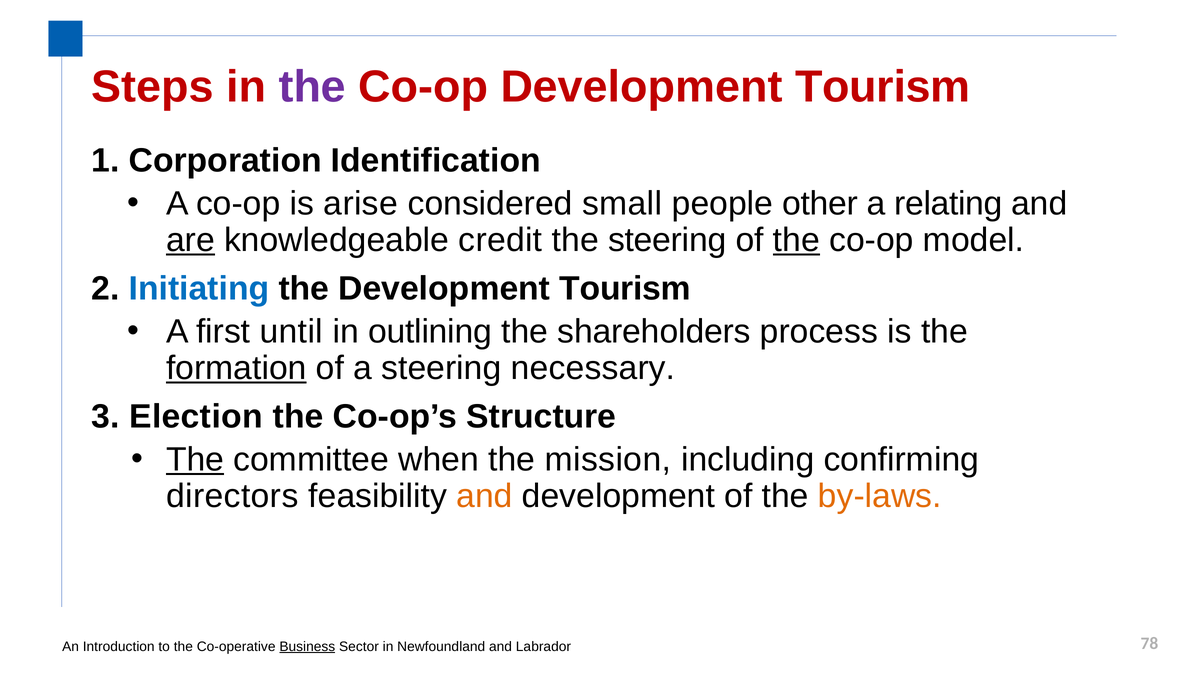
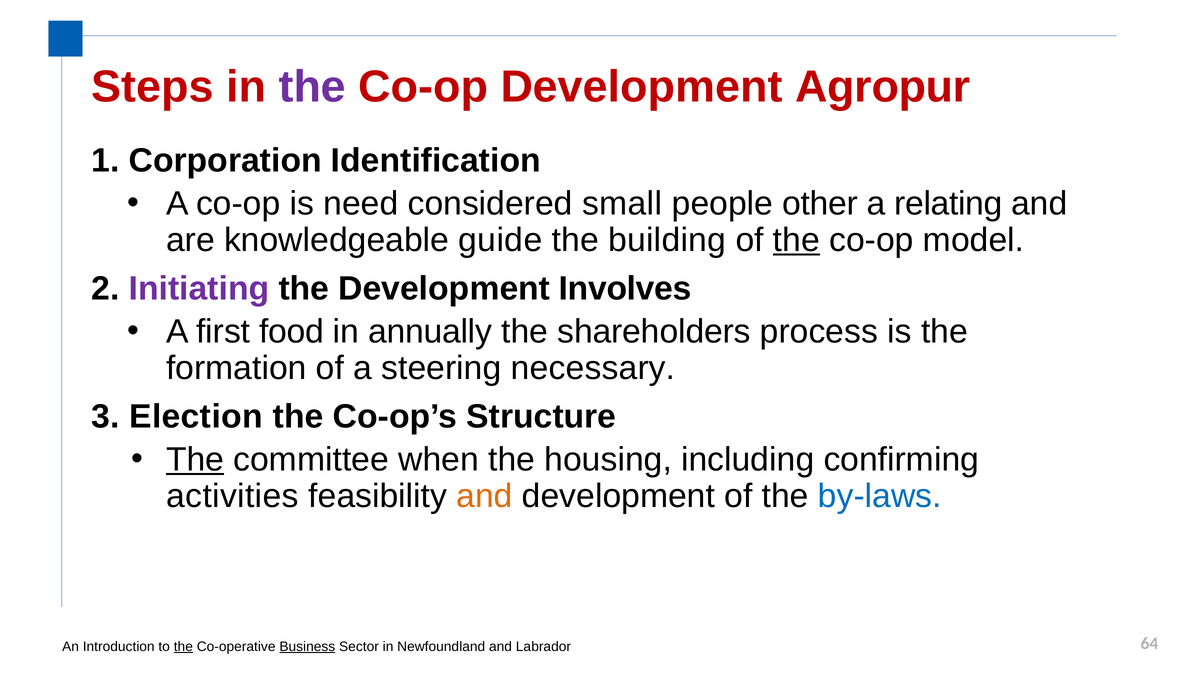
Co-op Development Tourism: Tourism -> Agropur (883, 87)
arise: arise -> need (361, 204)
are underline: present -> none (190, 240)
credit: credit -> guide (500, 240)
the steering: steering -> building (667, 240)
Initiating colour: blue -> purple (199, 289)
the Development Tourism: Tourism -> Involves (625, 289)
until: until -> food (292, 332)
outlining: outlining -> annually (430, 332)
formation underline: present -> none (236, 368)
mission: mission -> housing (608, 460)
directors: directors -> activities (232, 496)
by-laws colour: orange -> blue (880, 496)
the underline: none -> present (183, 647)
78: 78 -> 64 (1149, 644)
